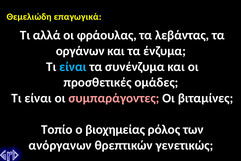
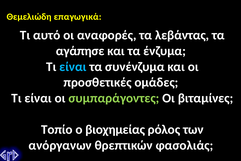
αλλά: αλλά -> αυτό (47, 35)
φράουλας: φράουλας -> αναφορές (107, 35)
οργάνων: οργάνων -> αγάπησε (80, 51)
συμπαράγοντες colour: pink -> light green (114, 98)
γενετικώς: γενετικώς -> φασολιάς (184, 145)
